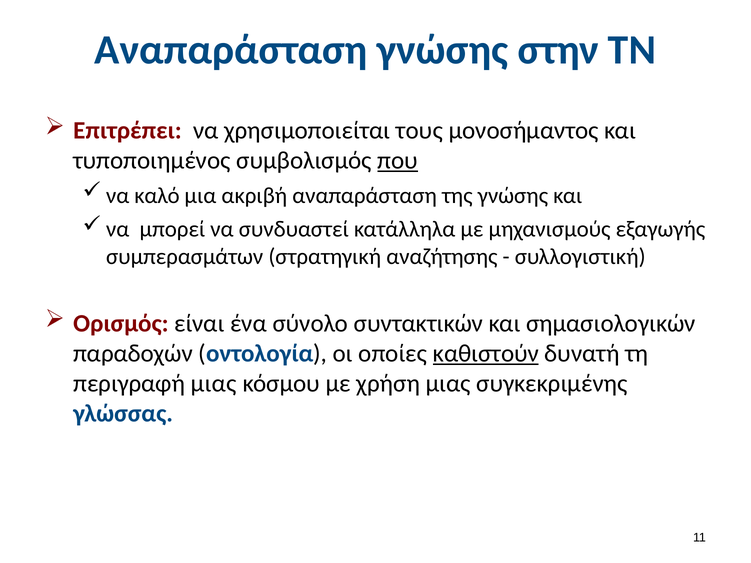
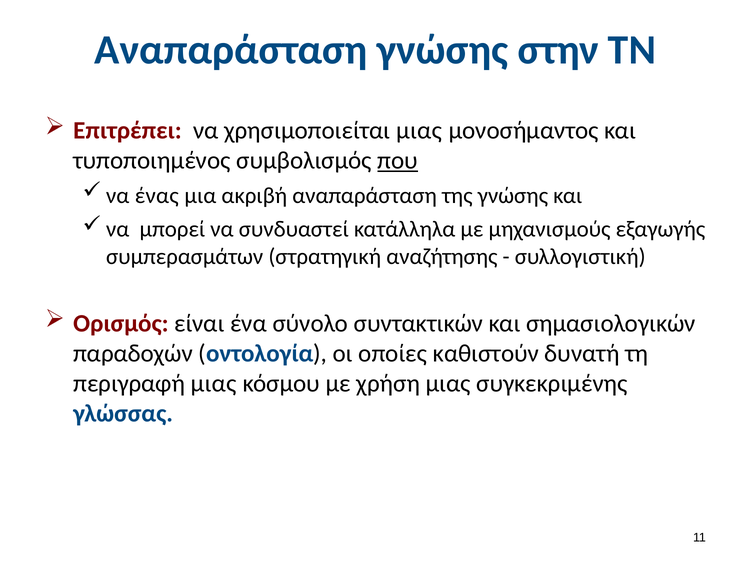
χρησιμοποιείται τους: τους -> μιας (419, 131)
καλό: καλό -> ένας (157, 196)
καθιστούν underline: present -> none (486, 353)
